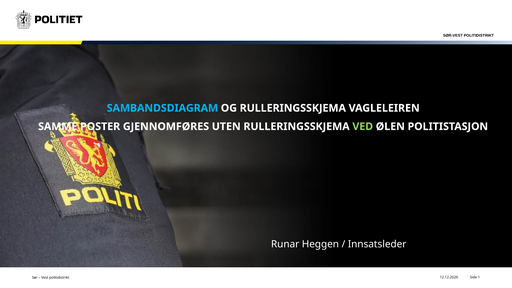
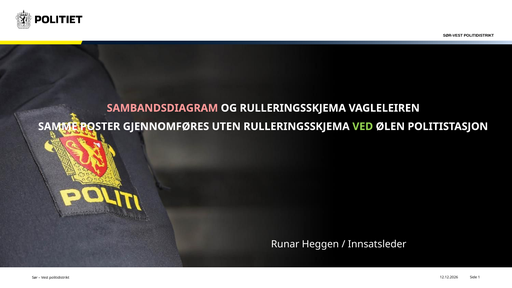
SAMBANDSDIAGRAM colour: light blue -> pink (162, 108)
